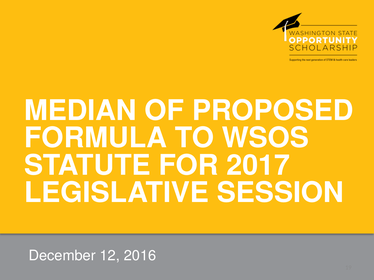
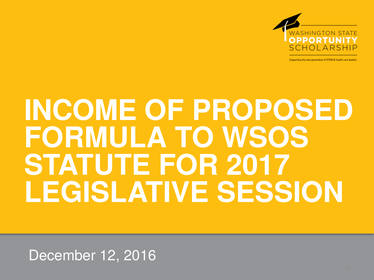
MEDIAN: MEDIAN -> INCOME (80, 111)
